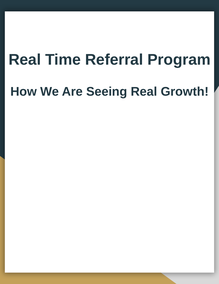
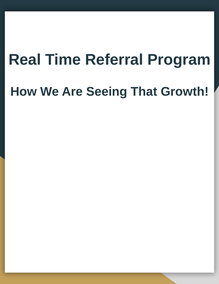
Seeing Real: Real -> That (144, 91)
